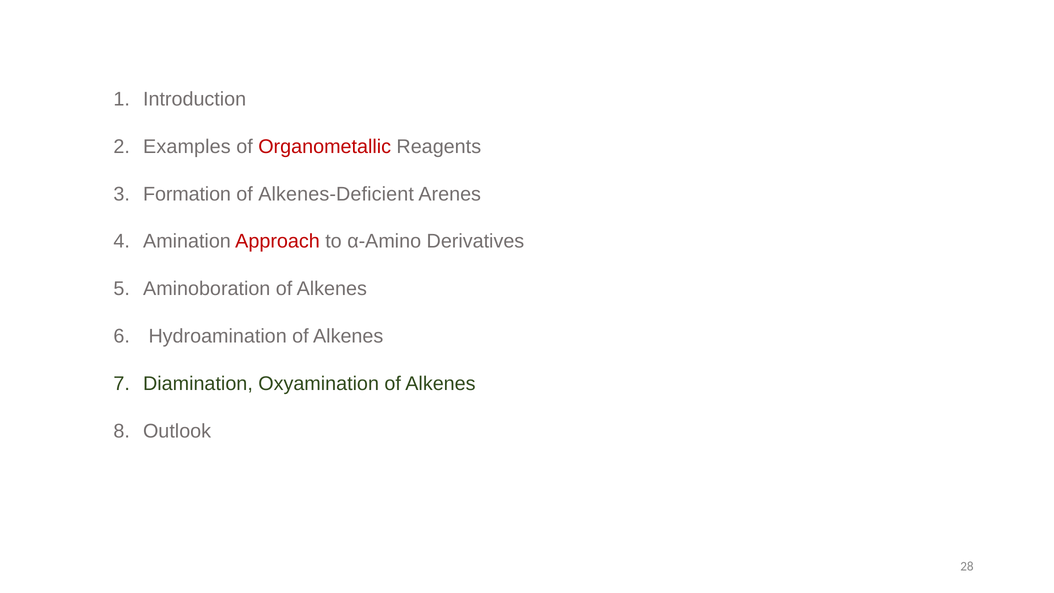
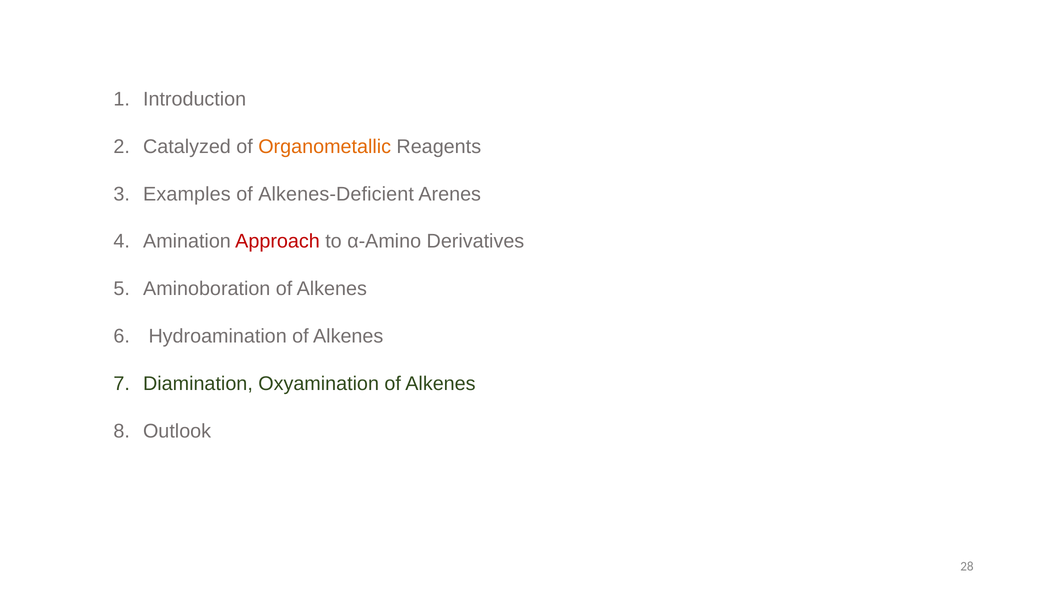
Examples: Examples -> Catalyzed (187, 147)
Organometallic colour: red -> orange (325, 147)
Formation: Formation -> Examples (187, 194)
